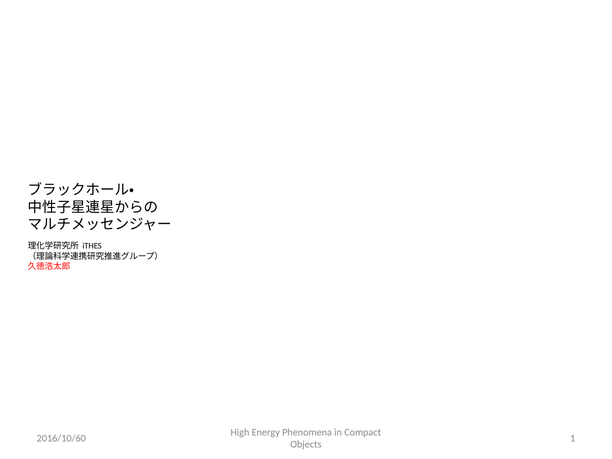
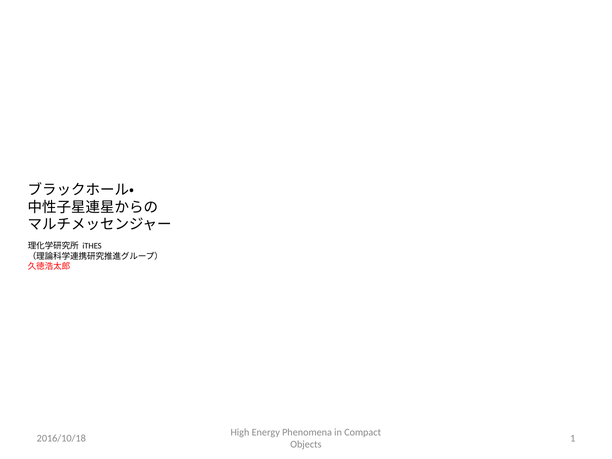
2016/10/60: 2016/10/60 -> 2016/10/18 (61, 438)
